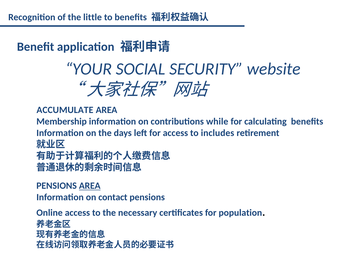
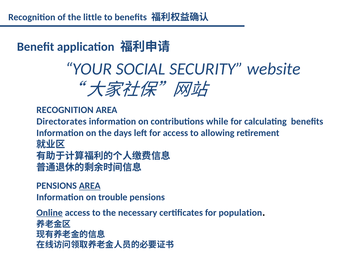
ACCUMULATE: ACCUMULATE -> RECOGNITION (65, 110)
Membership: Membership -> Directorates (62, 121)
includes: includes -> allowing (218, 133)
contact: contact -> trouble (113, 197)
Online underline: none -> present (50, 213)
